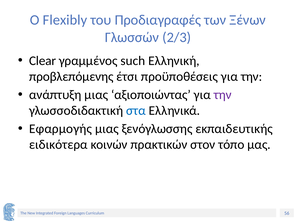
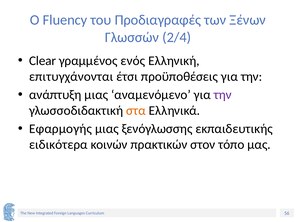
Flexibly: Flexibly -> Fluency (65, 20)
2/3: 2/3 -> 2/4 (177, 37)
such: such -> ενός (133, 61)
προβλεπόμενης: προβλεπόμενης -> επιτυγχάνονται (71, 76)
αξιοποιώντας: αξιοποιώντας -> αναμενόμενο (151, 95)
στα colour: blue -> orange (136, 111)
